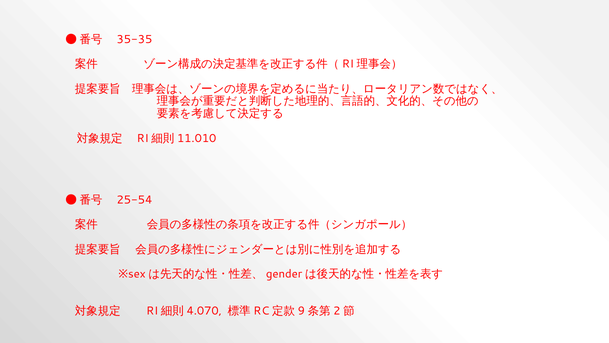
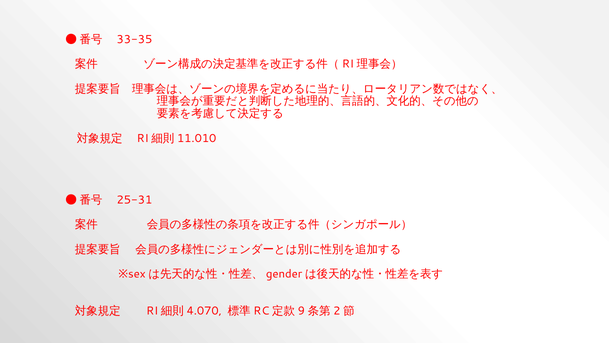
35-35: 35-35 -> 33-35 (134, 39)
25-54: 25-54 -> 25-31 (134, 200)
